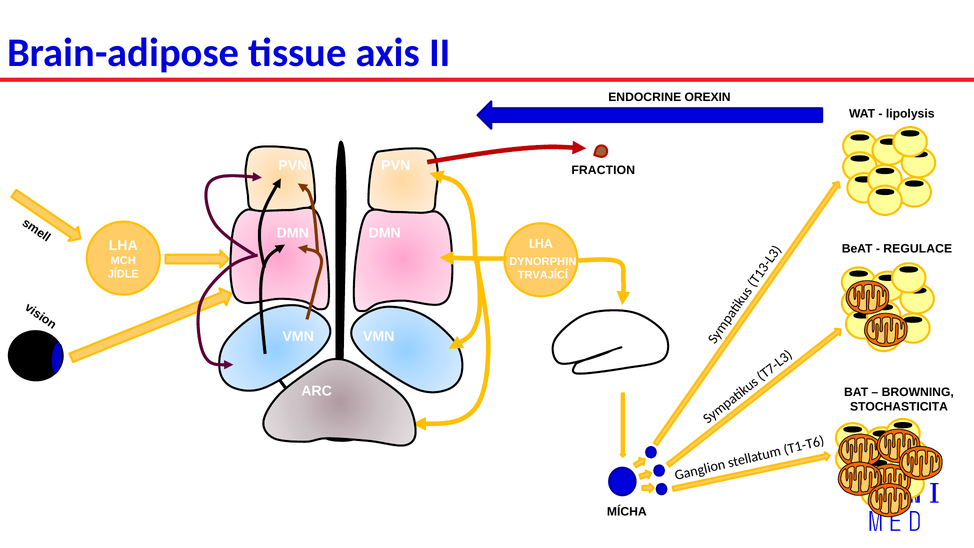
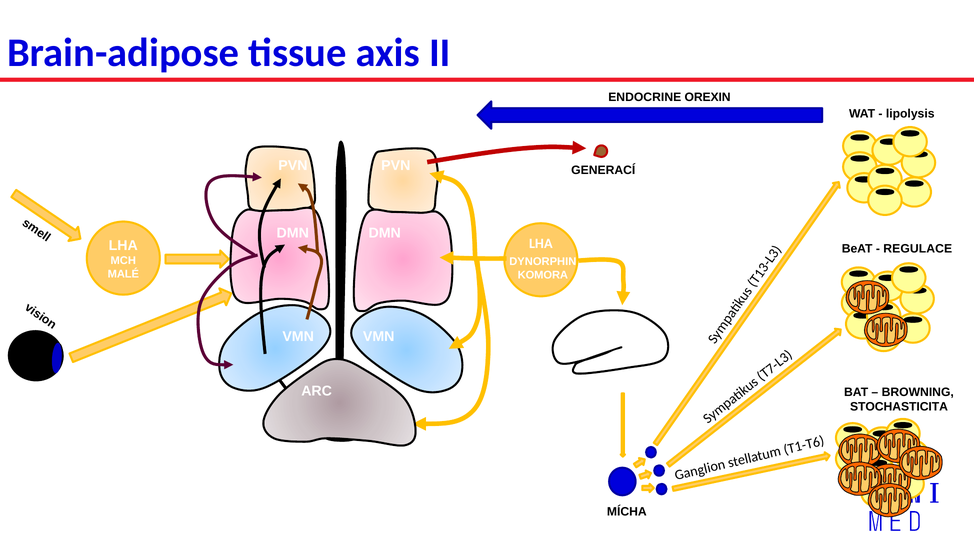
FRACTION: FRACTION -> GENERACÍ (603, 170)
JÍDLE: JÍDLE -> MALÉ (123, 274)
TRVAJÍCÍ: TRVAJÍCÍ -> KOMORA (543, 275)
